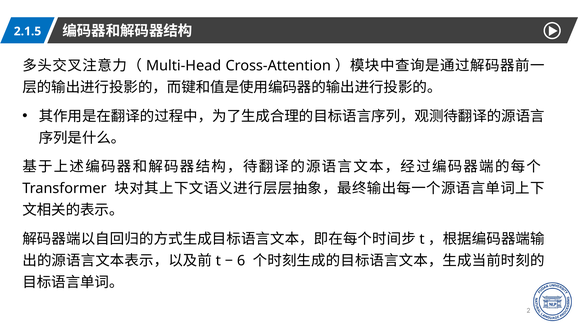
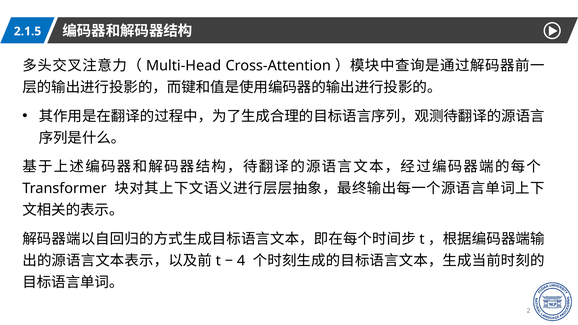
6: 6 -> 4 (241, 261)
